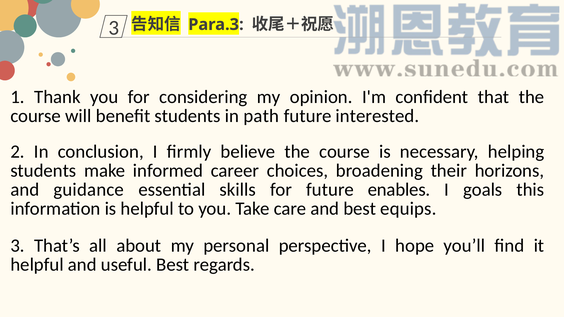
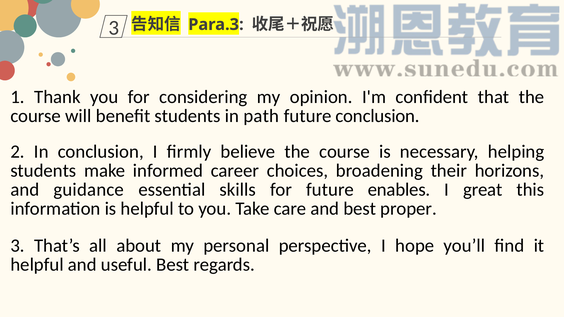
future interested: interested -> conclusion (378, 116)
goals: goals -> great (483, 190)
equips: equips -> proper (409, 209)
